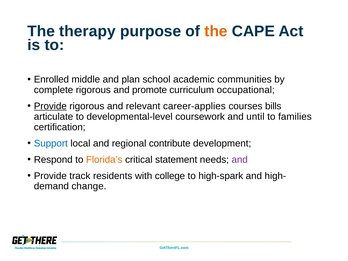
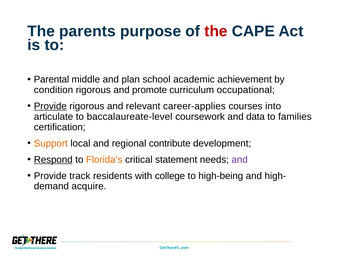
therapy: therapy -> parents (87, 31)
the colour: orange -> red (216, 31)
Enrolled: Enrolled -> Parental (51, 79)
communities: communities -> achievement (245, 79)
complete: complete -> condition (54, 90)
bills: bills -> into (273, 106)
developmental-level: developmental-level -> baccalaureate-level (130, 117)
until: until -> data (256, 117)
Support colour: blue -> orange (51, 143)
Respond underline: none -> present (53, 160)
high-spark: high-spark -> high-being (221, 176)
change: change -> acquire (89, 186)
